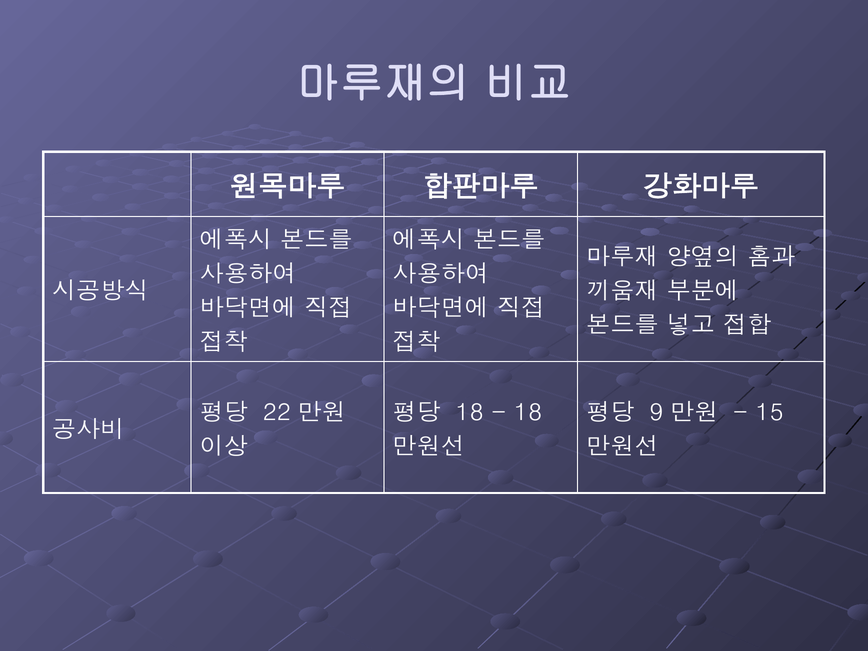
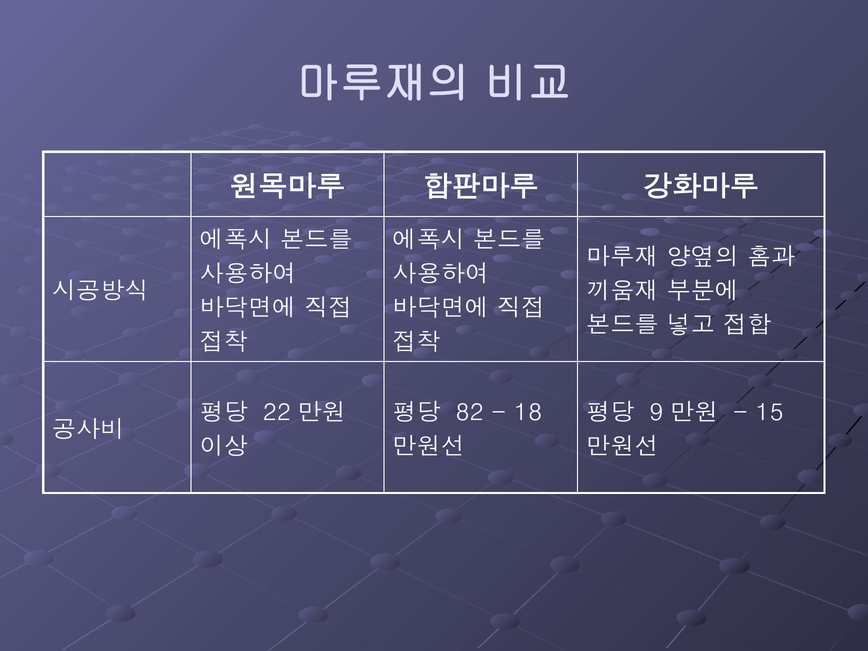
18: 18 -> 82 (470, 413)
